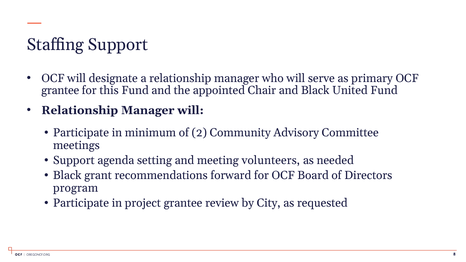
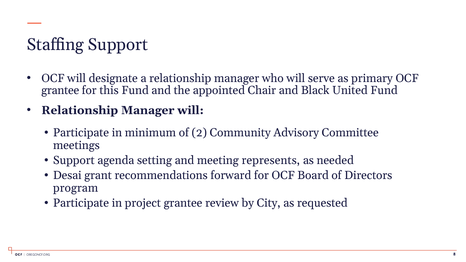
volunteers: volunteers -> represents (271, 160)
Black: Black -> Desai (67, 175)
